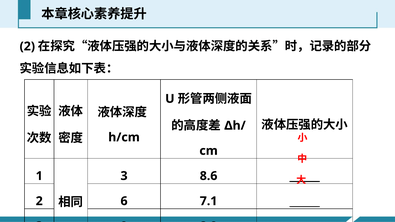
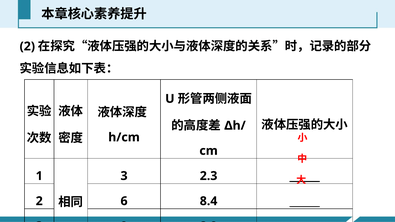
8.6: 8.6 -> 2.3 (209, 176)
7.1: 7.1 -> 8.4 (209, 201)
